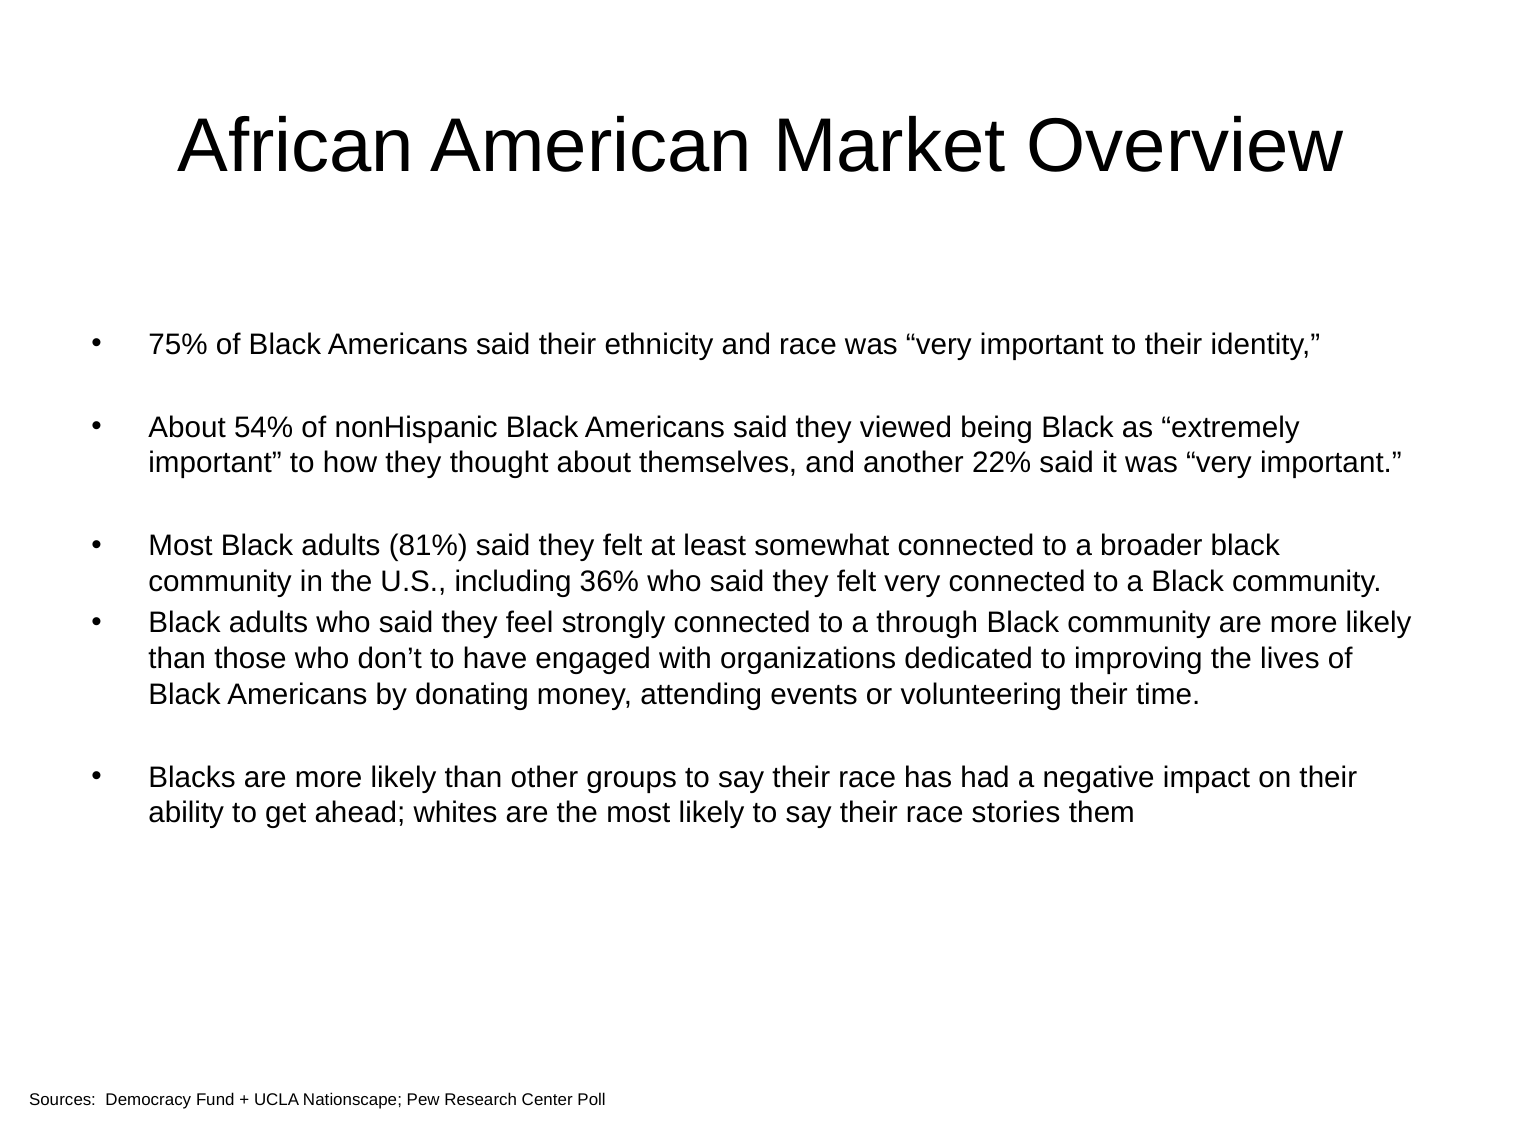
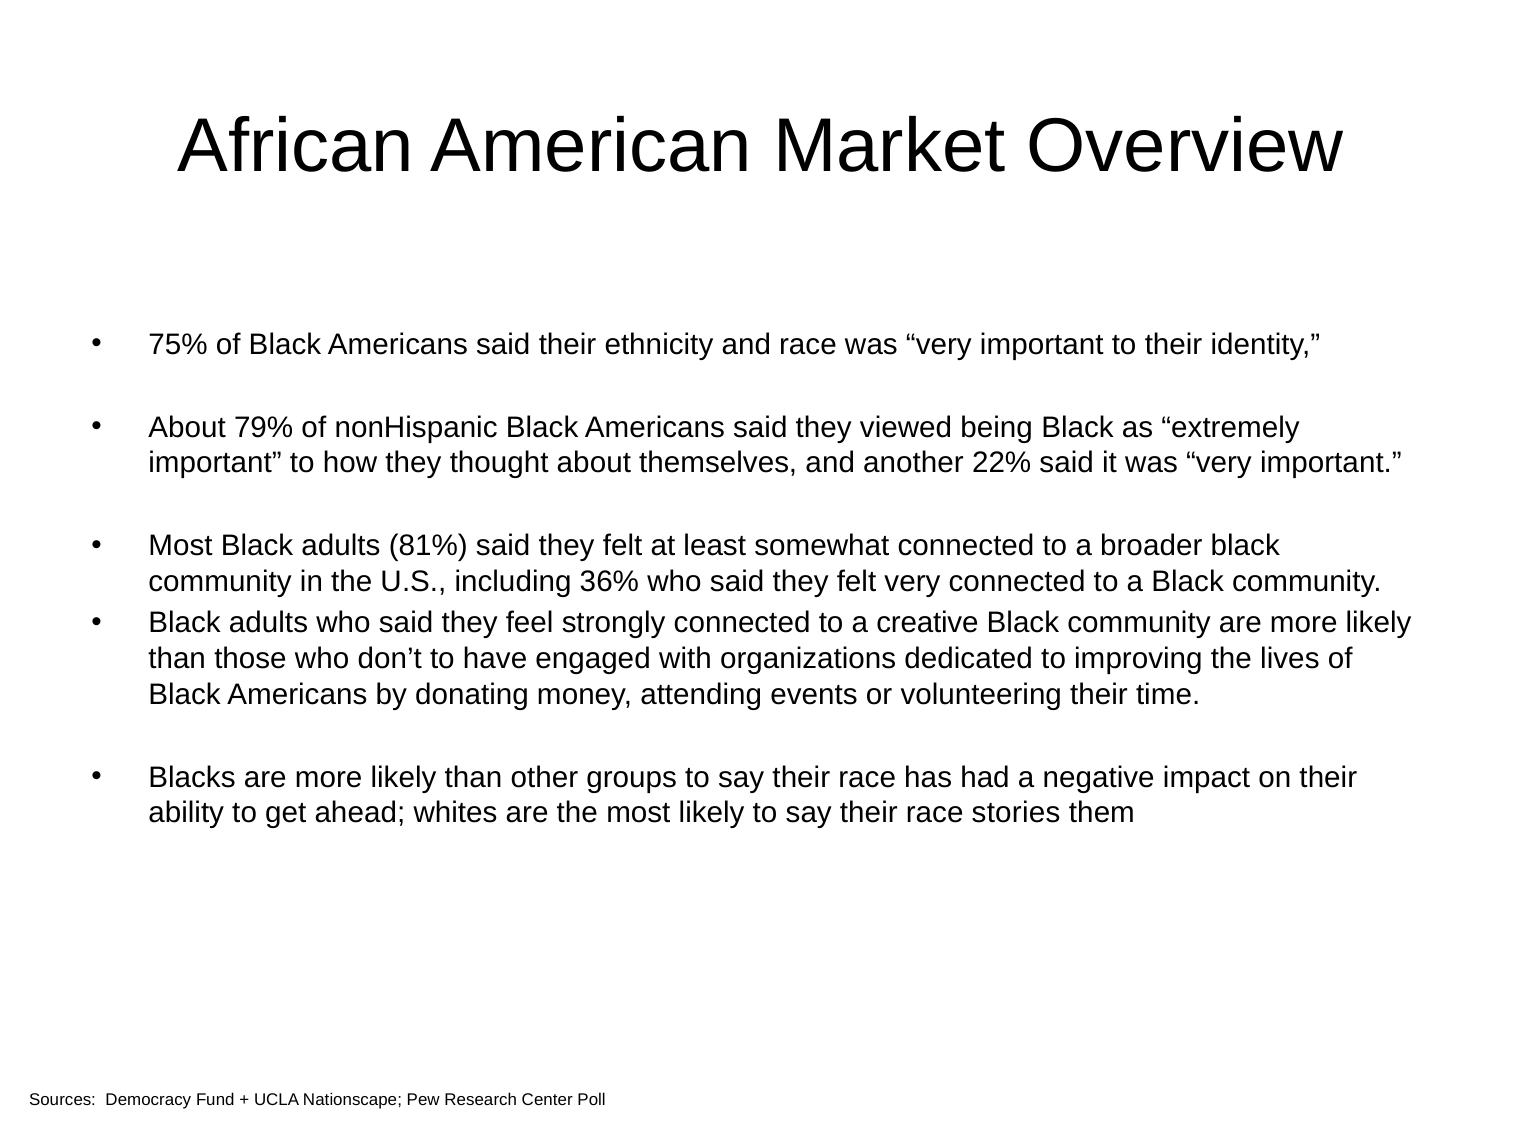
54%: 54% -> 79% (264, 427)
through: through -> creative (927, 623)
